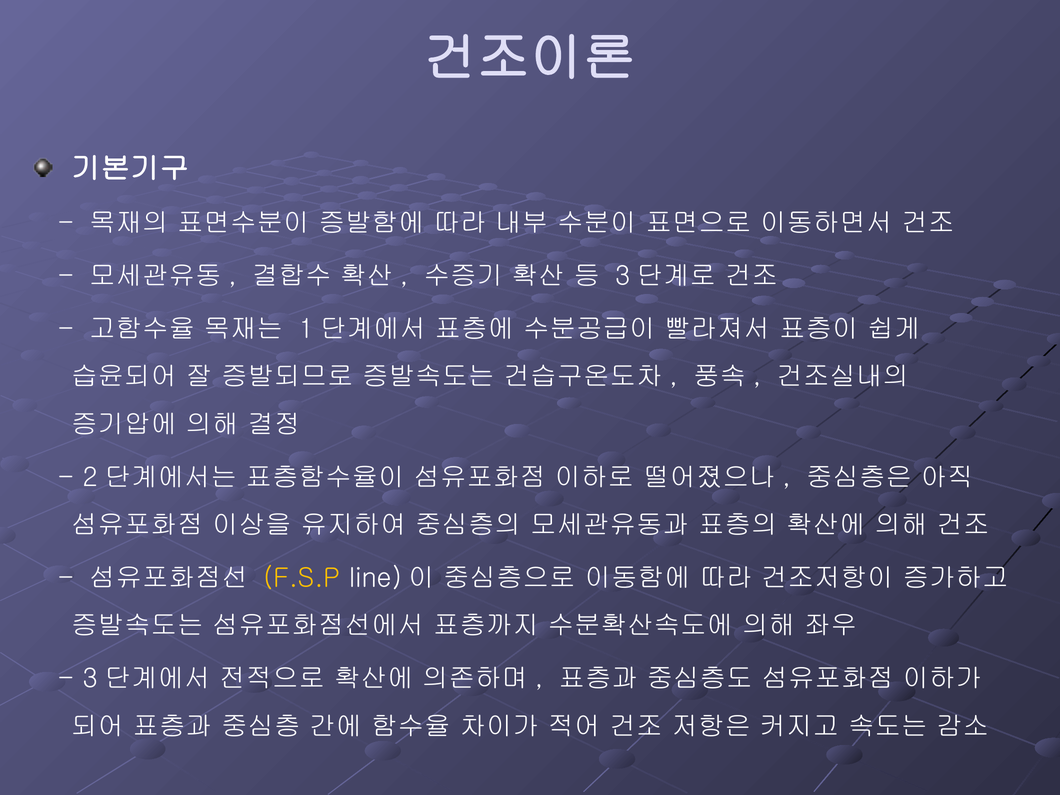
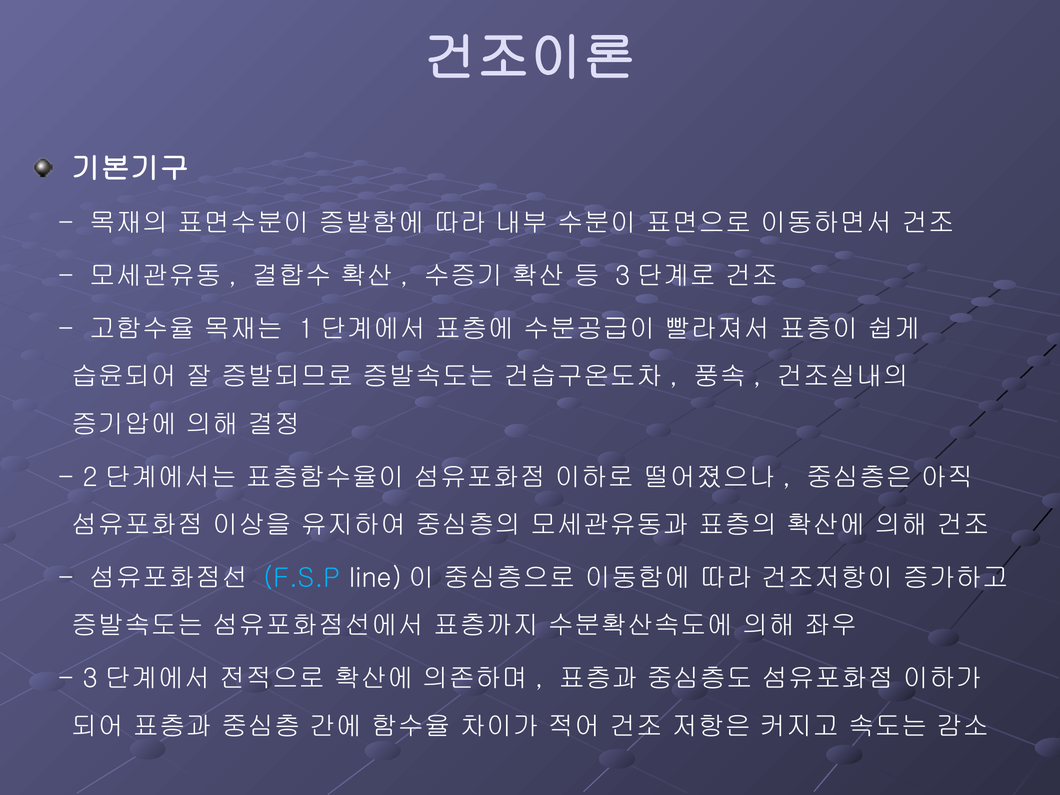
F.S.P colour: yellow -> light blue (302, 578)
